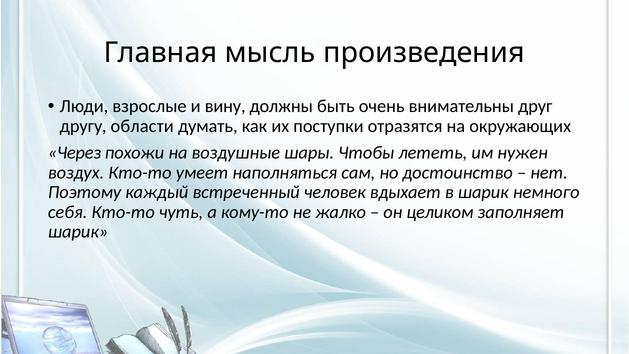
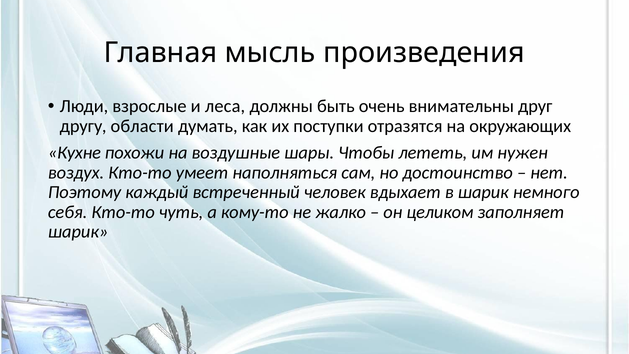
вину: вину -> леса (225, 106)
Через: Через -> Кухне (74, 153)
